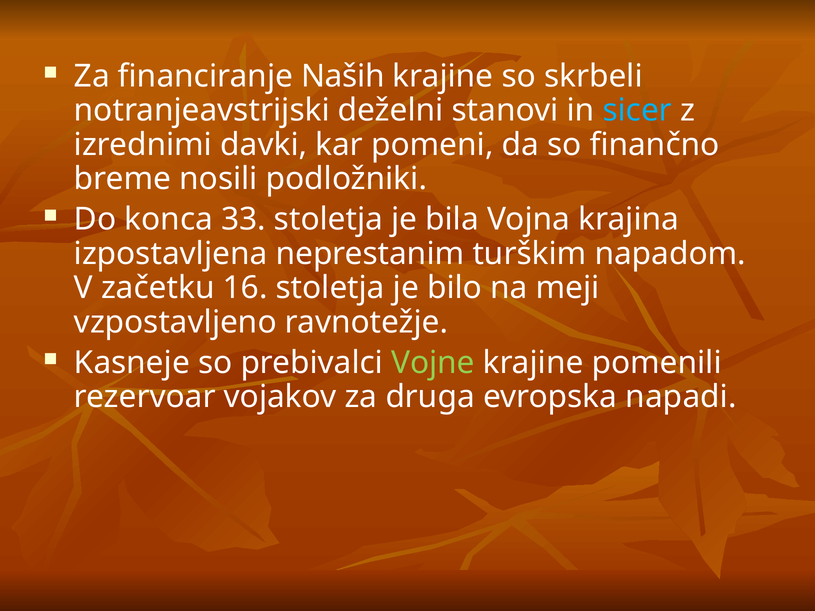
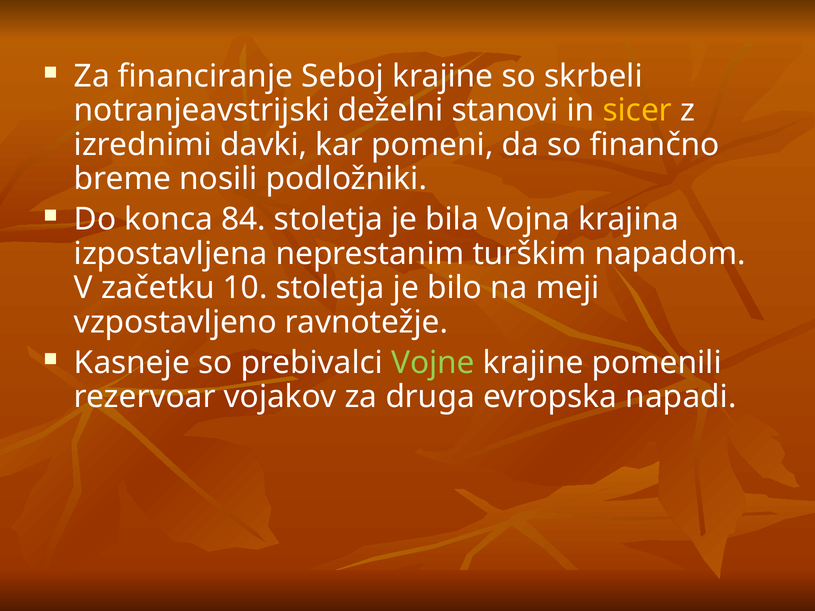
Naših: Naših -> Seboj (343, 76)
sicer colour: light blue -> yellow (637, 111)
33: 33 -> 84 (243, 220)
16: 16 -> 10 (245, 288)
